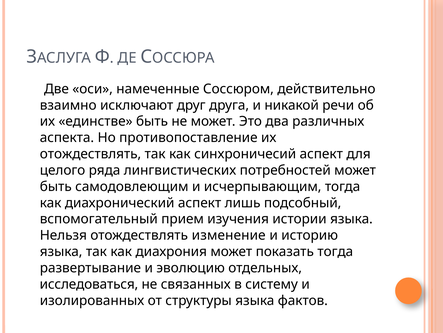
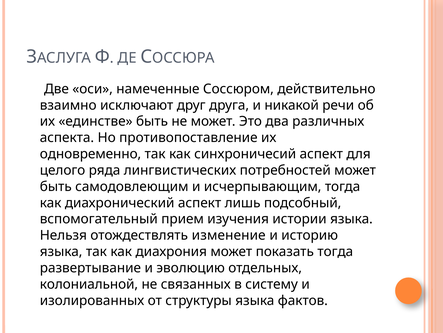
отождествлять: отождествлять -> одновременно (91, 154)
исследоваться: исследоваться -> колониальной (89, 284)
